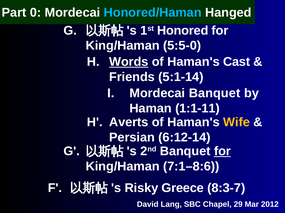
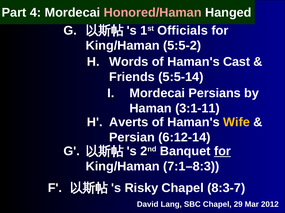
0: 0 -> 4 (36, 13)
Honored/Haman colour: light blue -> pink (153, 13)
Honored: Honored -> Officials (183, 31)
5:5-0: 5:5-0 -> 5:5-2 (182, 46)
Words underline: present -> none (129, 62)
5:1-14: 5:1-14 -> 5:5-14 (181, 77)
Mordecai Banquet: Banquet -> Persians (215, 93)
1:1-11: 1:1-11 -> 3:1-11 (197, 109)
7:1–8:6: 7:1–8:6 -> 7:1–8:3 (191, 167)
Risky Greece: Greece -> Chapel (183, 189)
